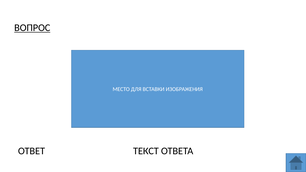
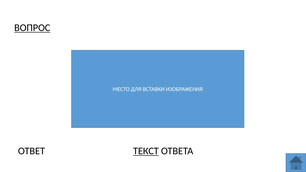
ТЕКСТ underline: none -> present (146, 151)
